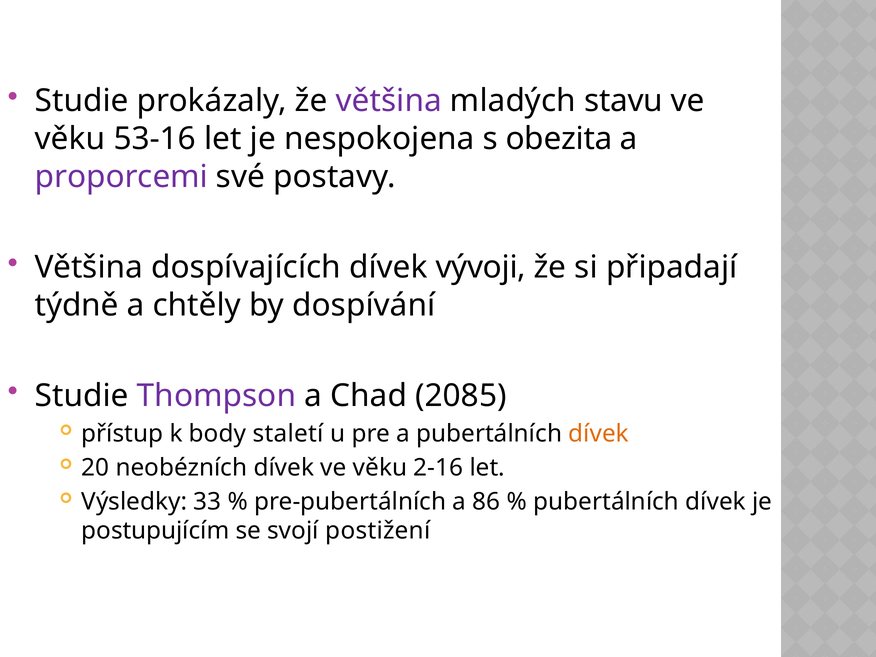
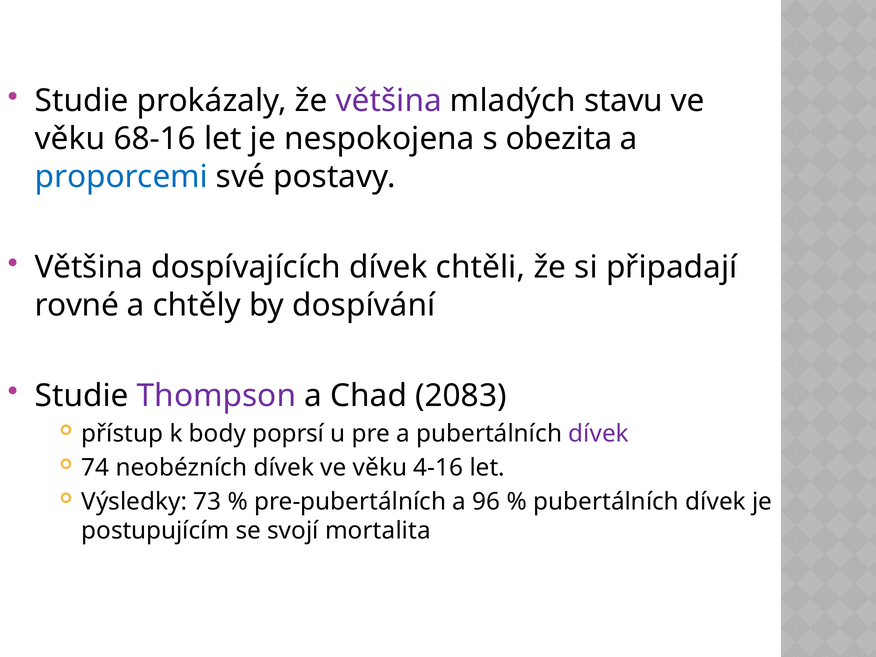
53-16: 53-16 -> 68-16 (155, 139)
proporcemi colour: purple -> blue (121, 177)
vývoji: vývoji -> chtěli (481, 267)
týdně: týdně -> rovné (77, 305)
2085: 2085 -> 2083 (461, 396)
staletí: staletí -> poprsí (288, 434)
dívek colour: orange -> purple (599, 434)
20: 20 -> 74 (95, 468)
2-16: 2-16 -> 4-16 (438, 468)
33: 33 -> 73 (207, 502)
86: 86 -> 96 (486, 502)
postižení: postižení -> mortalita (378, 531)
